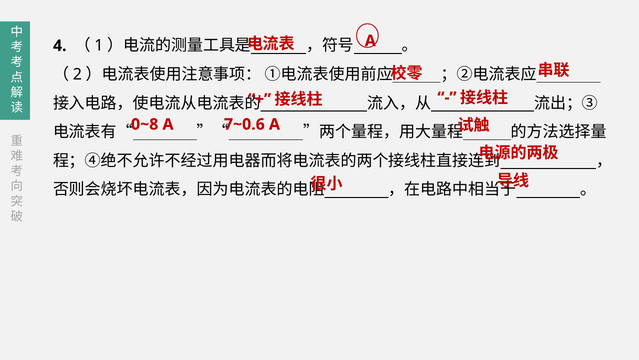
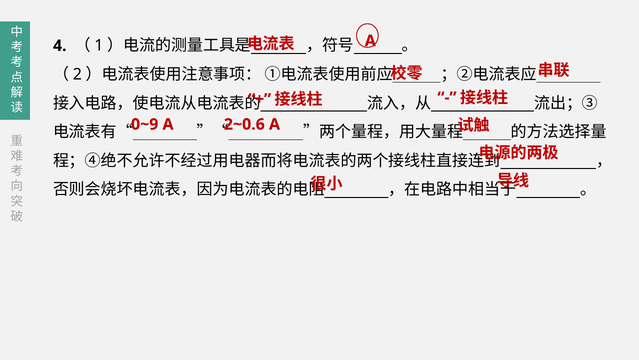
0~8: 0~8 -> 0~9 (145, 124)
7~0.6: 7~0.6 -> 2~0.6 (244, 124)
